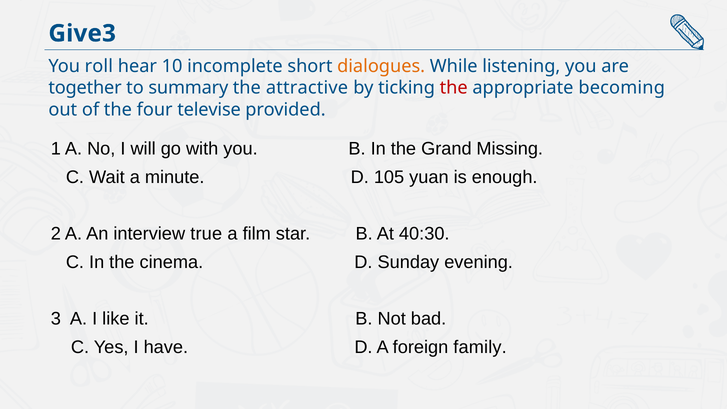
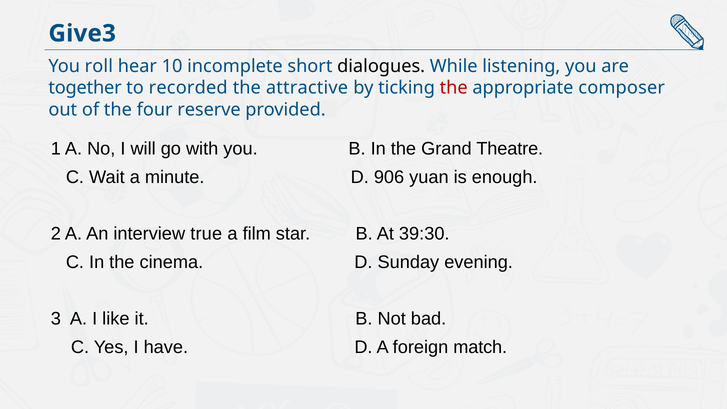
dialogues colour: orange -> black (381, 66)
summary: summary -> recorded (188, 88)
becoming: becoming -> composer (622, 88)
televise: televise -> reserve (209, 110)
Missing: Missing -> Theatre (510, 149)
105: 105 -> 906 (389, 177)
40:30: 40:30 -> 39:30 (424, 234)
family: family -> match (480, 347)
